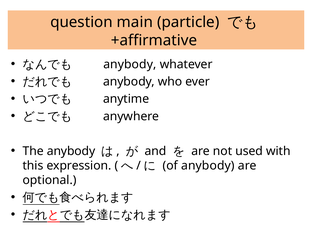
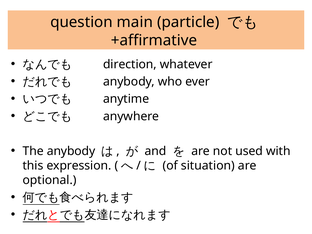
anybody: anybody -> direction (130, 64)
of anybody: anybody -> situation (208, 166)
